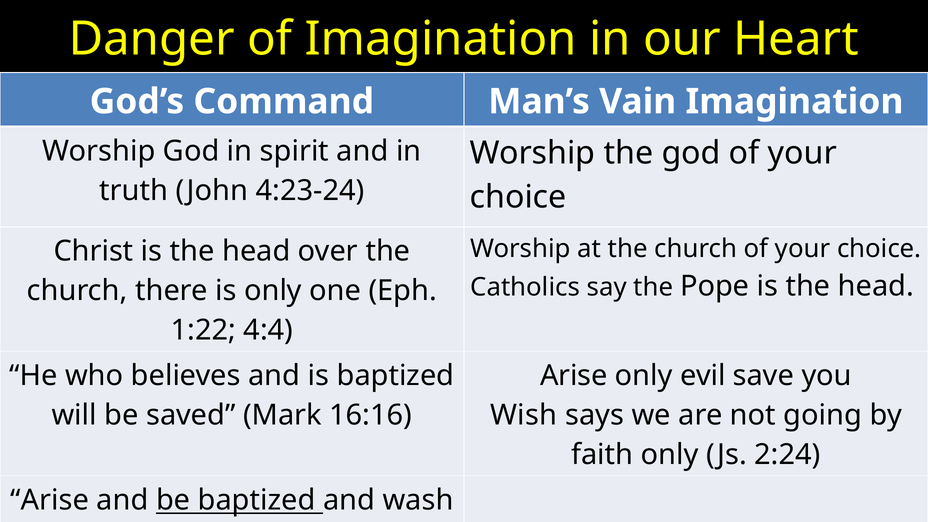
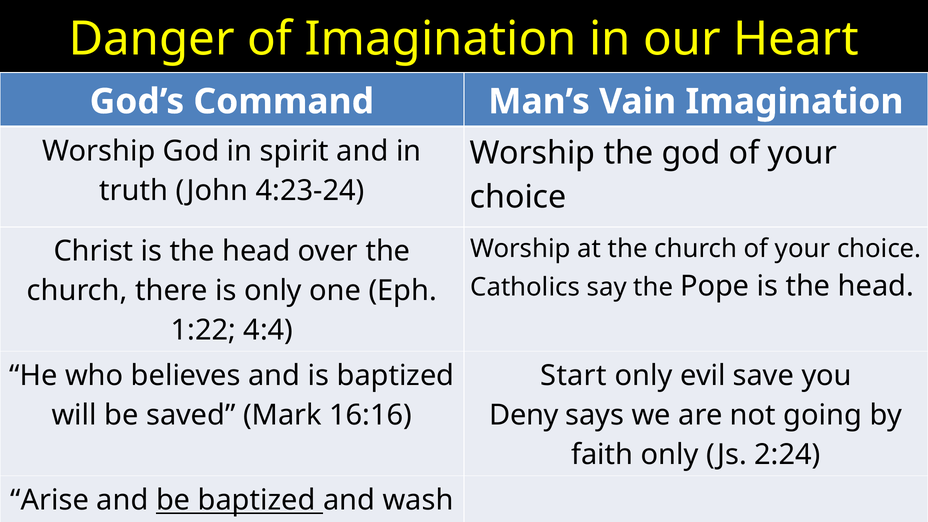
Arise: Arise -> Start (574, 376)
Wish: Wish -> Deny (524, 415)
